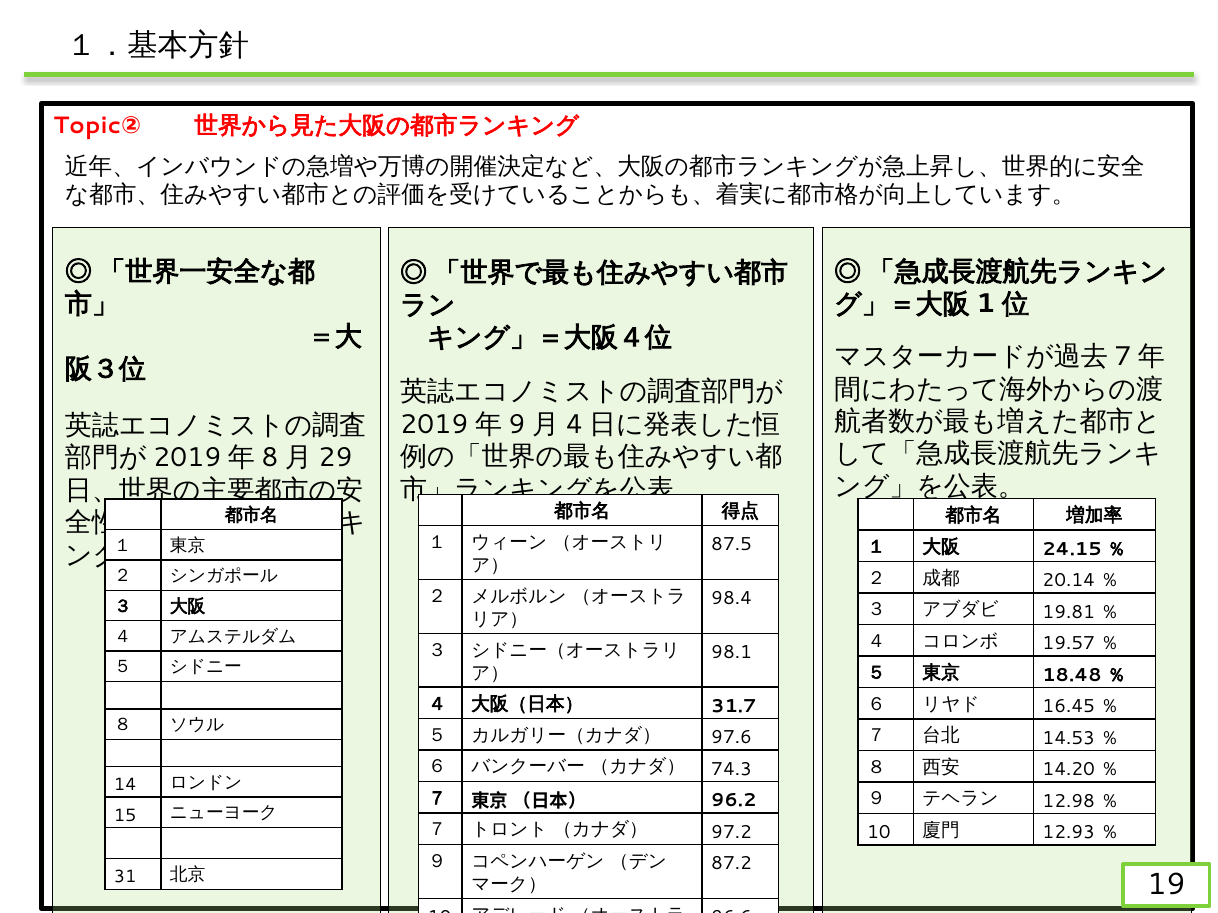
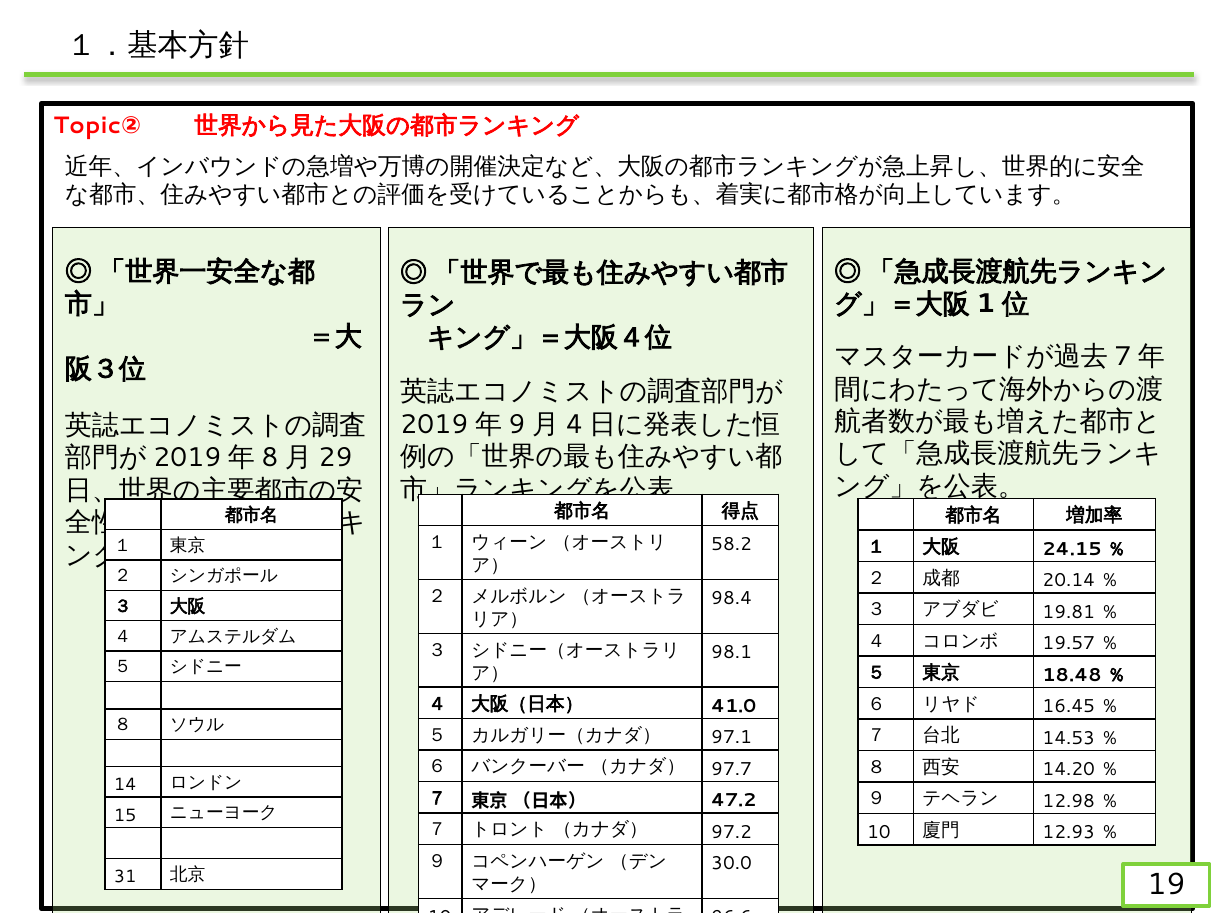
87.5: 87.5 -> 58.2 (732, 545)
31.7: 31.7 -> 41.0 (734, 707)
97.6: 97.6 -> 97.1 (732, 738)
74.3: 74.3 -> 97.7 (732, 770)
96.2: 96.2 -> 47.2 (734, 801)
87.2: 87.2 -> 30.0 (732, 864)
